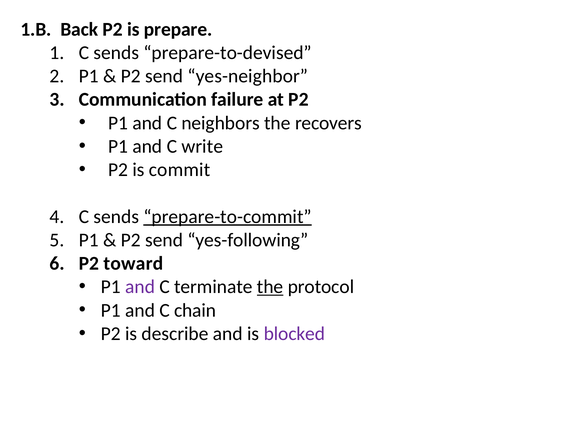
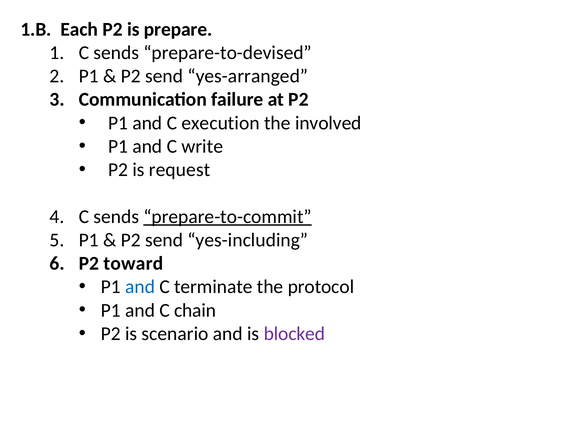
Back: Back -> Each (79, 29)
yes-neighbor: yes-neighbor -> yes-arranged (248, 76)
neighbors: neighbors -> execution (221, 123)
recovers: recovers -> involved (328, 123)
commit: commit -> request (180, 170)
yes-following: yes-following -> yes-including (248, 240)
and colour: purple -> blue (140, 287)
the underline: present -> none (270, 287)
describe: describe -> scenario (175, 333)
